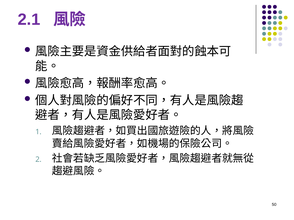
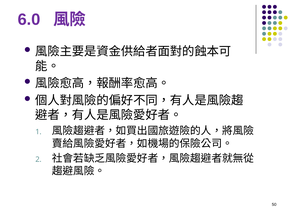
2.1: 2.1 -> 6.0 (29, 20)
